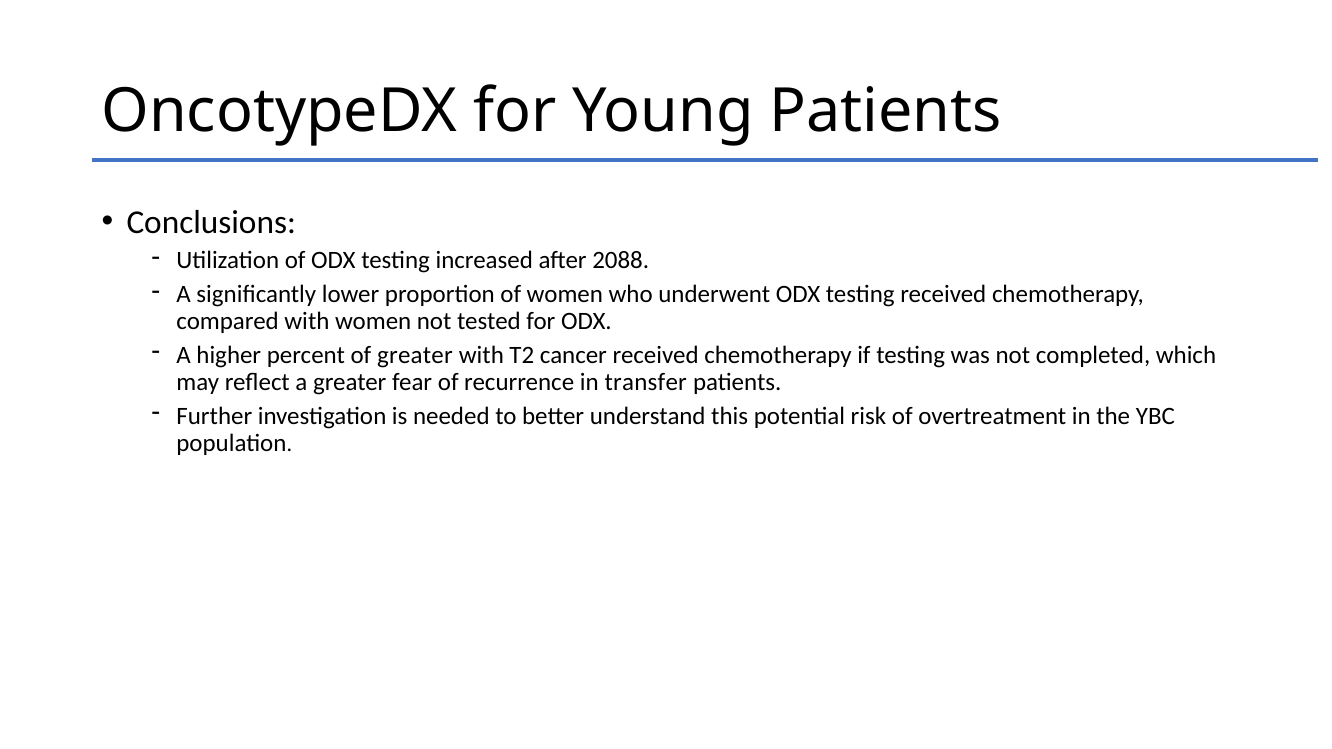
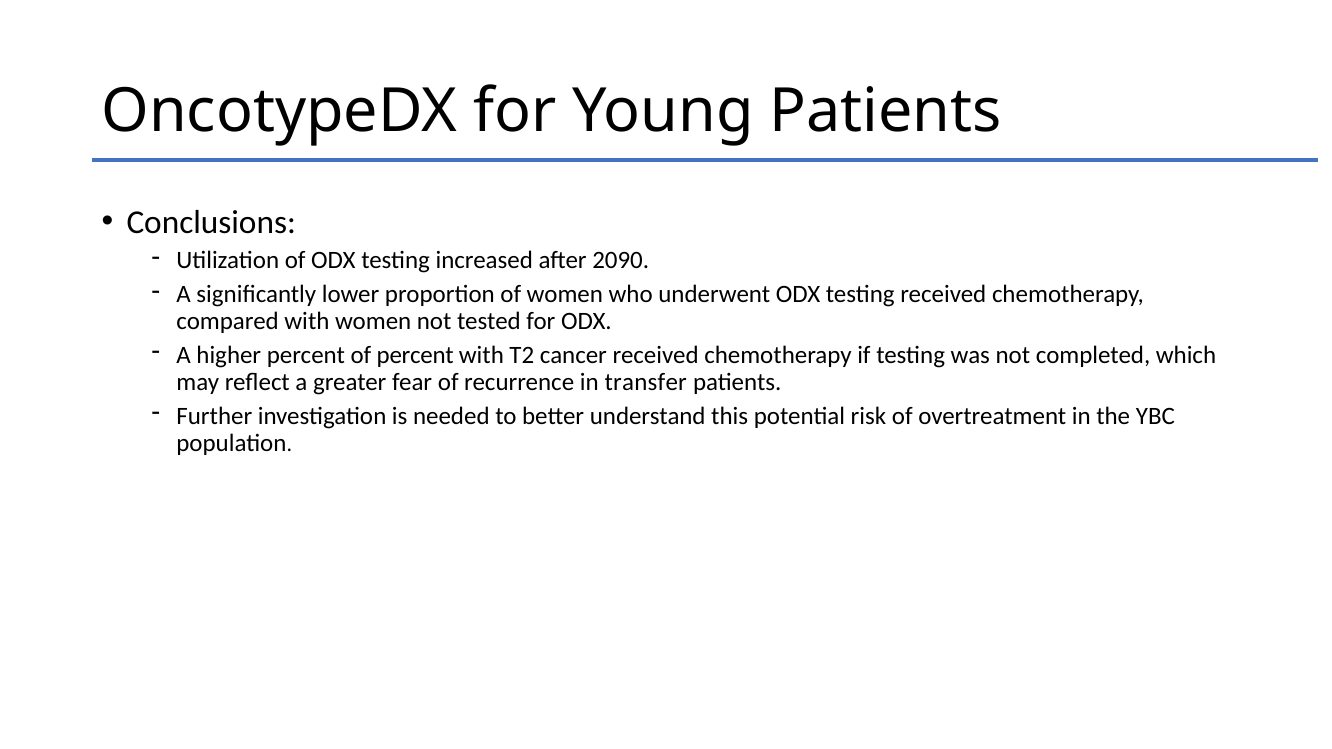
2088: 2088 -> 2090 (621, 261)
of greater: greater -> percent (415, 355)
